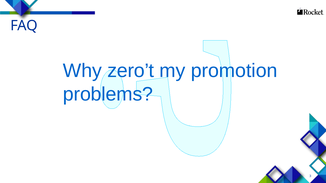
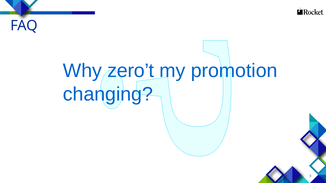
problems: problems -> changing (108, 94)
